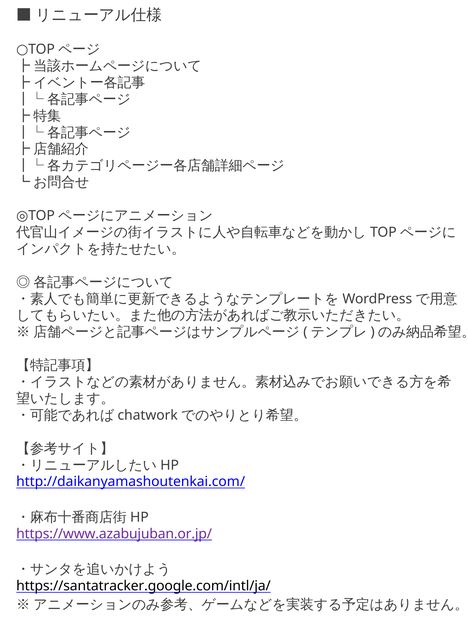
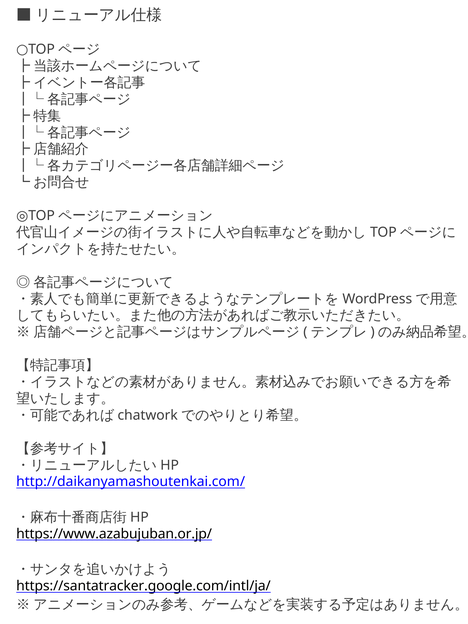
https://www.azabujuban.or.jp/ colour: purple -> black (114, 534)
